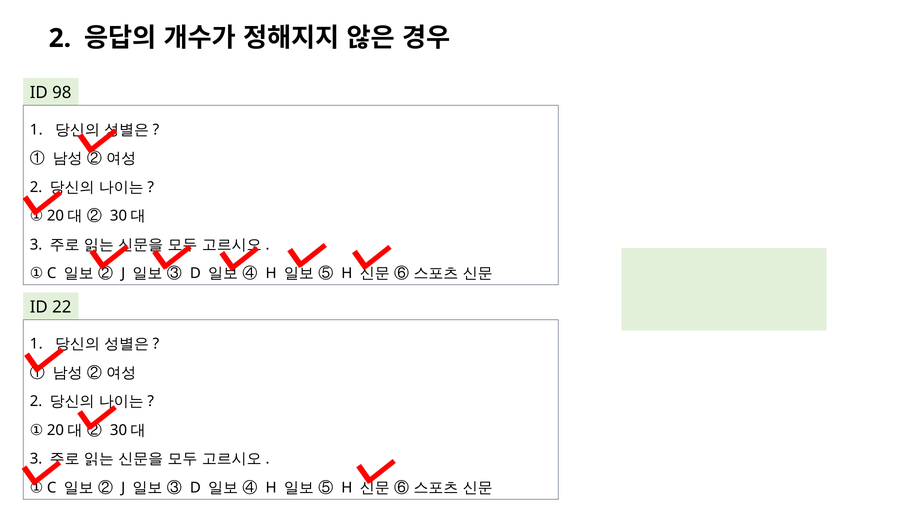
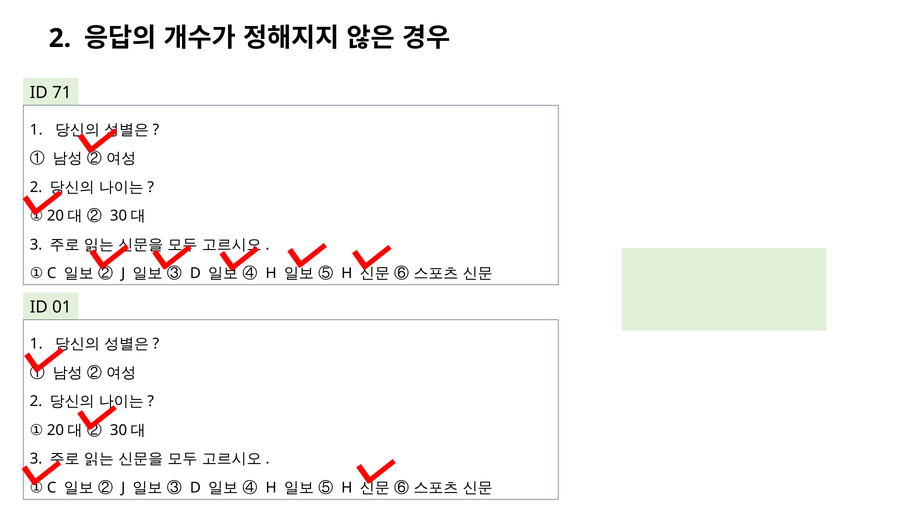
98: 98 -> 71 (62, 93)
22: 22 -> 01 (62, 307)
